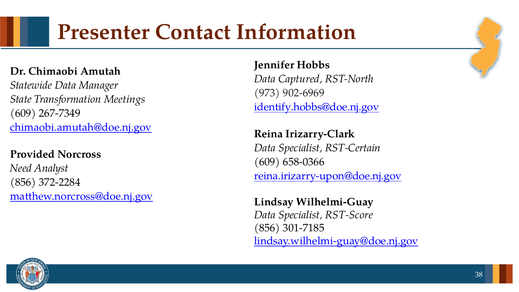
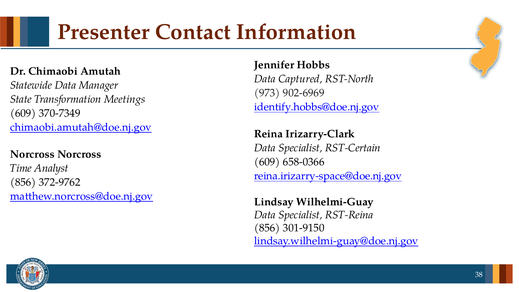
267-7349: 267-7349 -> 370-7349 (60, 113)
Provided: Provided -> Norcross (32, 154)
Need: Need -> Time (21, 168)
reina.irizarry-upon@doe.nj.gov: reina.irizarry-upon@doe.nj.gov -> reina.irizarry-space@doe.nj.gov (328, 176)
372-2284: 372-2284 -> 372-9762 (60, 182)
RST-Score: RST-Score -> RST-Reina (349, 215)
301-7185: 301-7185 -> 301-9150 (304, 228)
